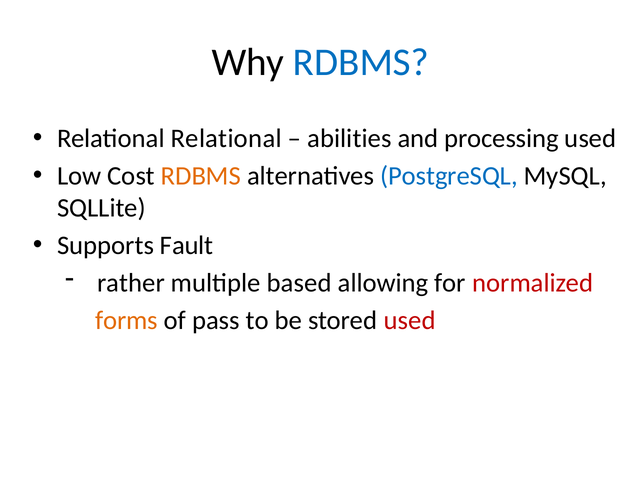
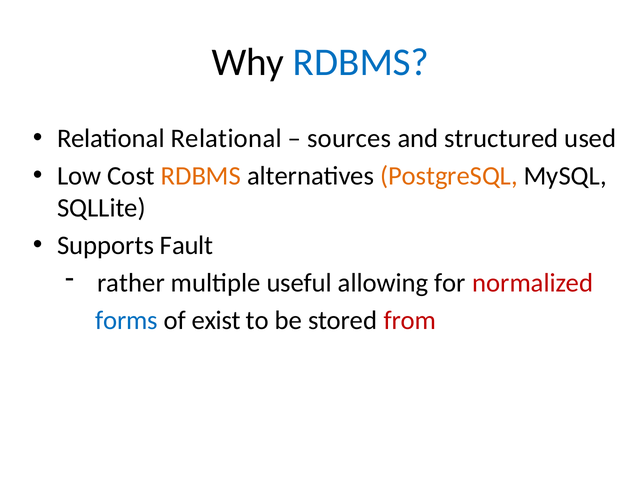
abilities: abilities -> sources (349, 139)
processing: processing -> structured (501, 139)
PostgreSQL colour: blue -> orange (449, 176)
based: based -> useful (299, 283)
forms colour: orange -> blue (127, 320)
pass: pass -> exist (216, 320)
stored used: used -> from (410, 320)
